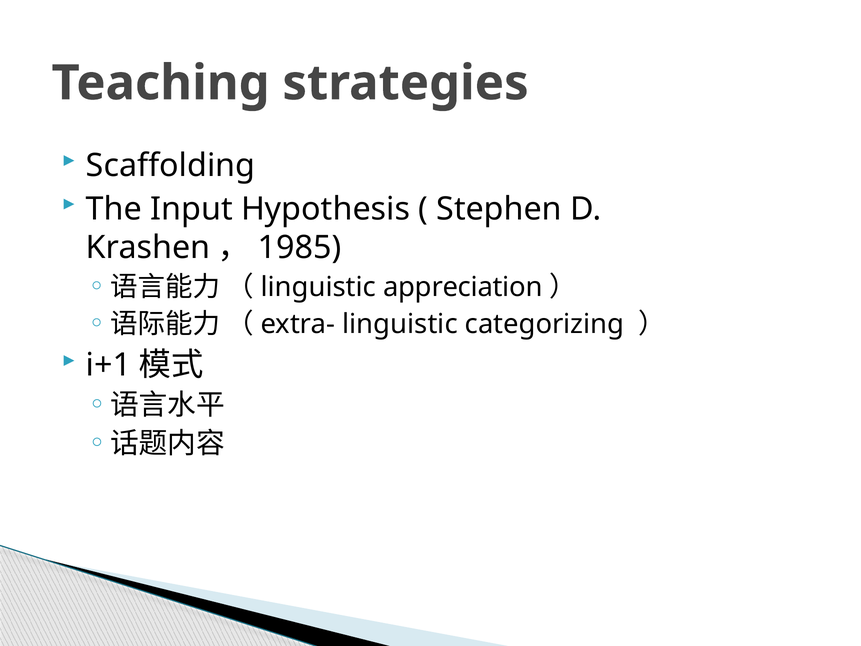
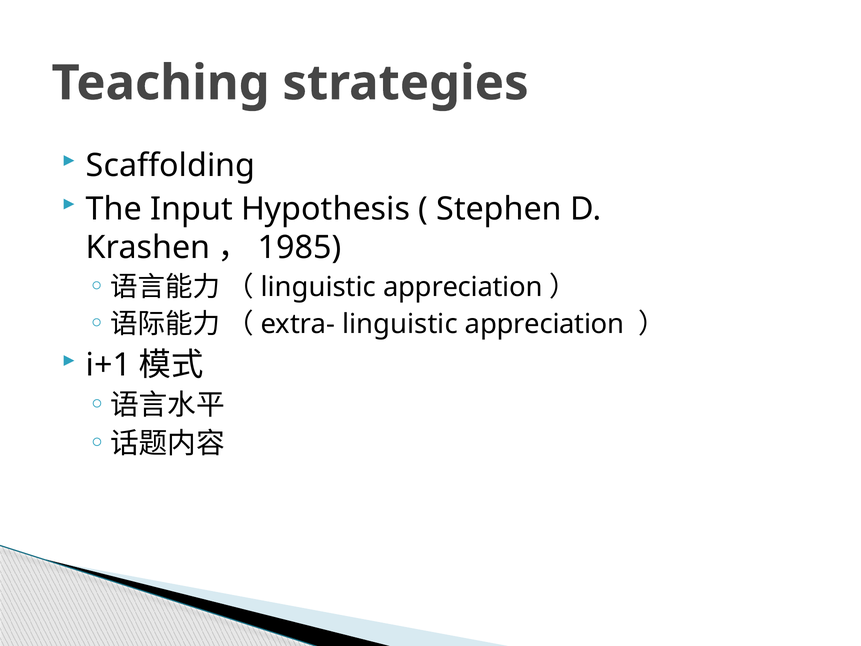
categorizing: categorizing -> appreciation (545, 324)
